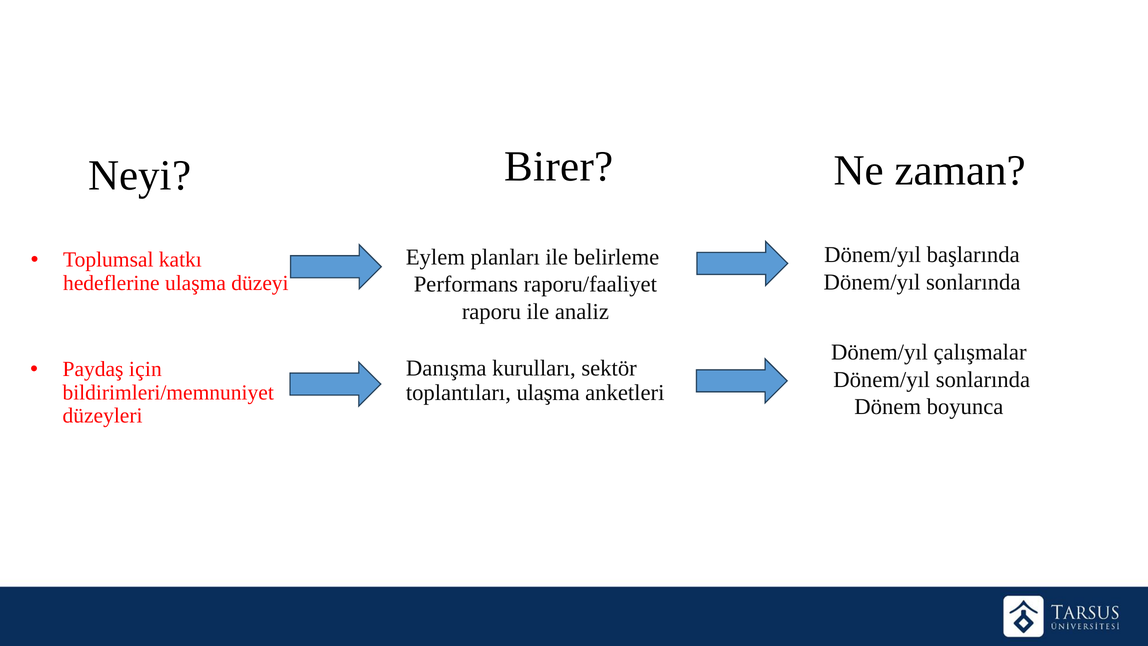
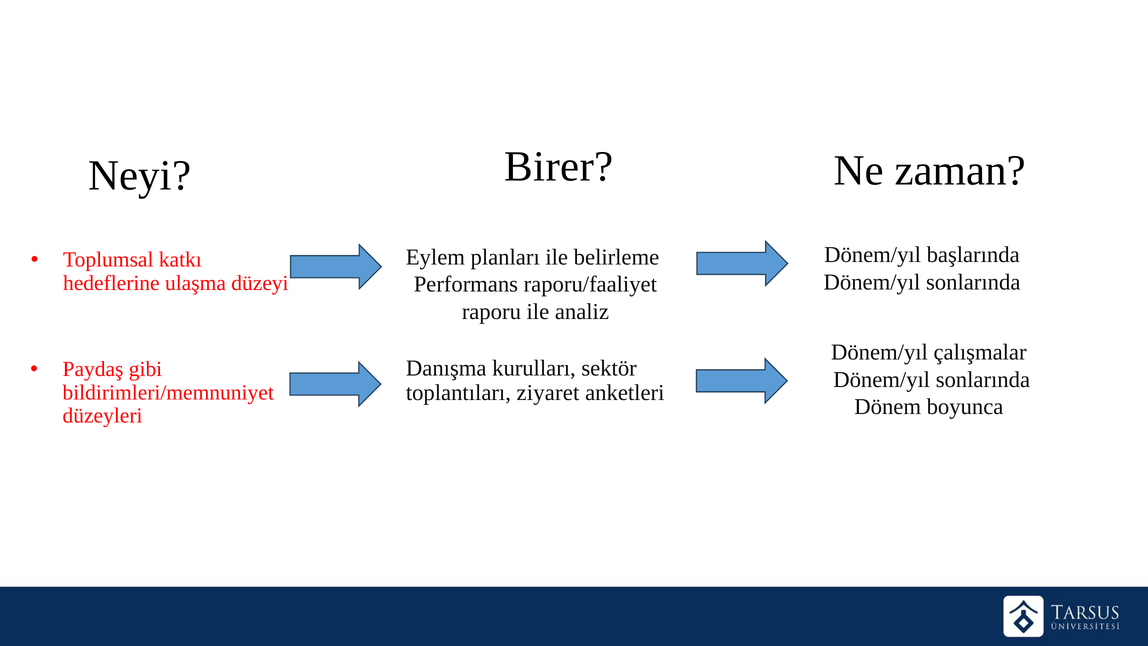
için: için -> gibi (146, 369)
toplantıları ulaşma: ulaşma -> ziyaret (548, 393)
